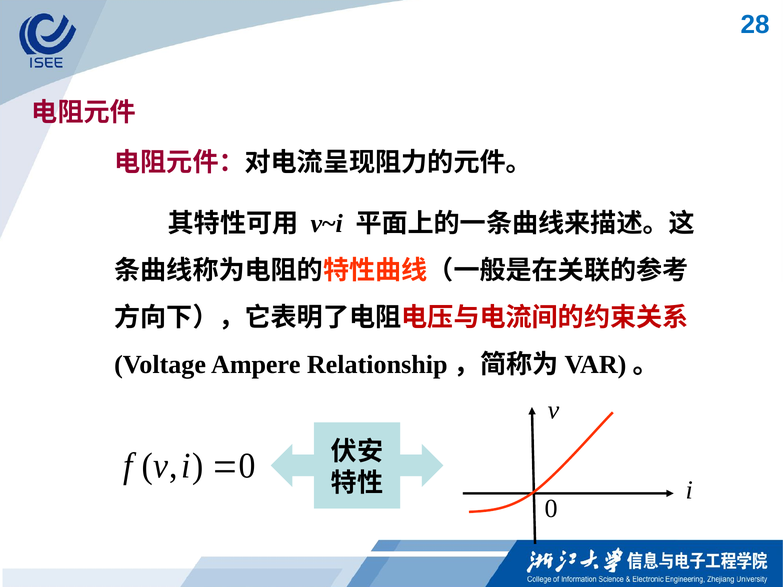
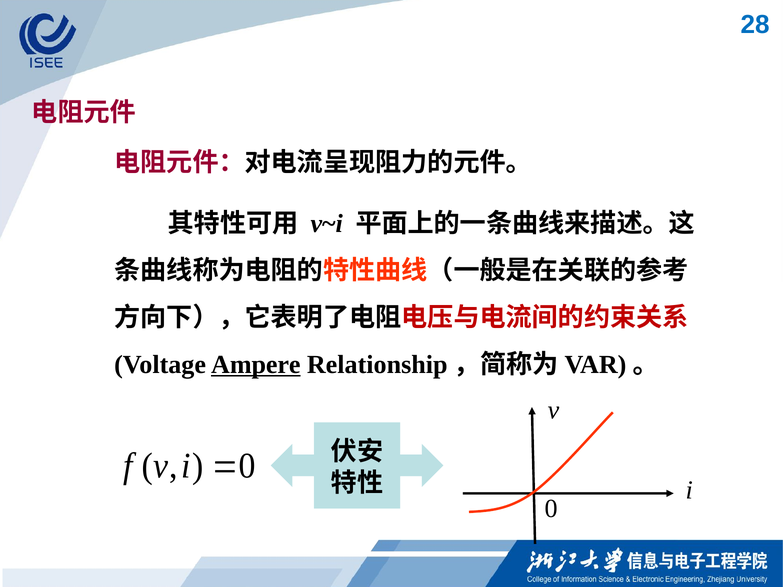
Ampere underline: none -> present (256, 365)
